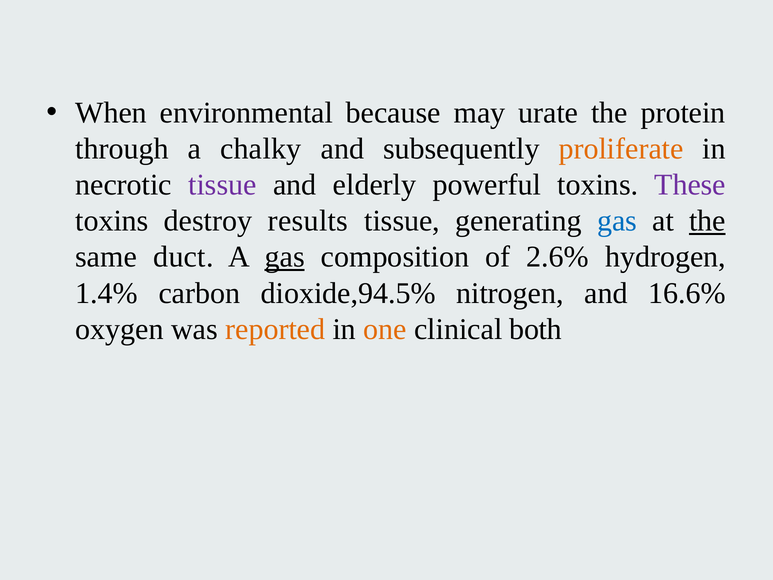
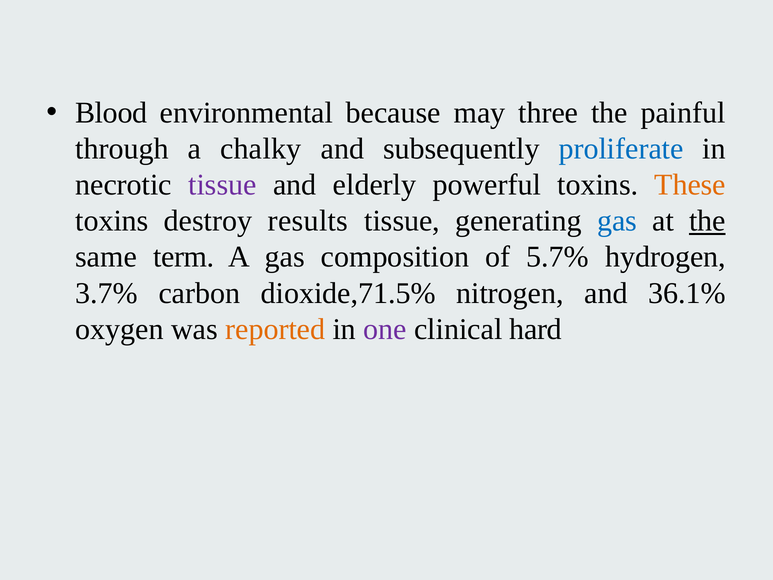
When: When -> Blood (111, 113)
urate: urate -> three (548, 113)
protein: protein -> painful (683, 113)
proliferate colour: orange -> blue (621, 149)
These colour: purple -> orange (690, 185)
duct: duct -> term (184, 257)
gas underline: present -> none (285, 257)
2.6%: 2.6% -> 5.7% (558, 257)
1.4%: 1.4% -> 3.7% (107, 293)
dioxide,94.5%: dioxide,94.5% -> dioxide,71.5% (348, 293)
16.6%: 16.6% -> 36.1% (687, 293)
one colour: orange -> purple (385, 329)
both: both -> hard (536, 329)
